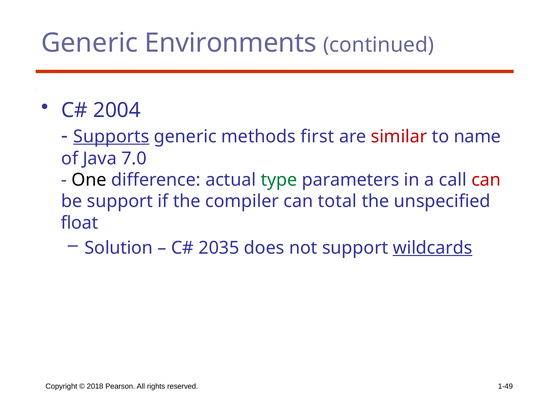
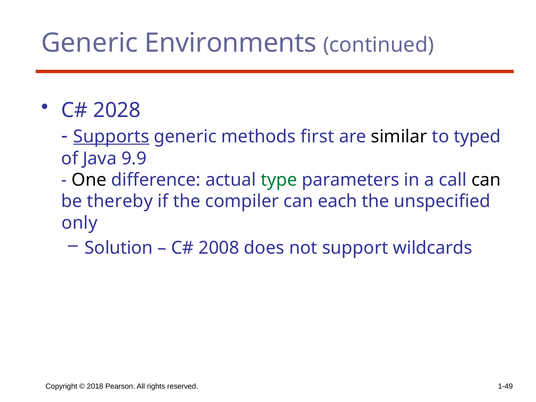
2004: 2004 -> 2028 (117, 110)
similar colour: red -> black (399, 136)
name: name -> typed (477, 136)
7.0: 7.0 -> 9.9 (134, 159)
can colour: red -> black (486, 180)
be support: support -> thereby (120, 201)
total: total -> each (337, 201)
float: float -> only (79, 223)
2035: 2035 -> 2008 (219, 248)
wildcards underline: present -> none (433, 248)
